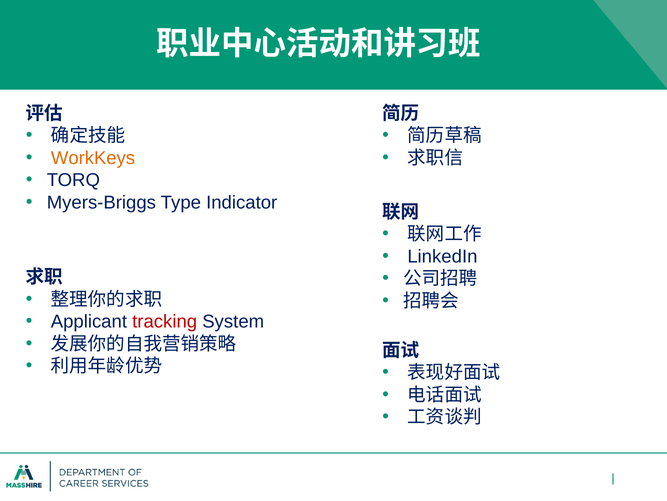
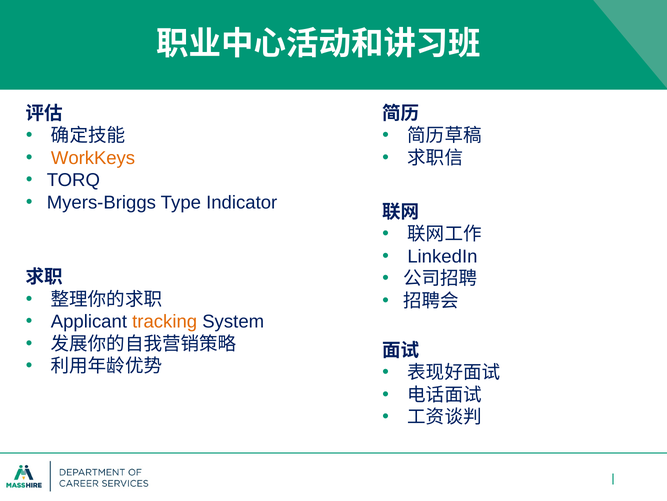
tracking colour: red -> orange (165, 321)
